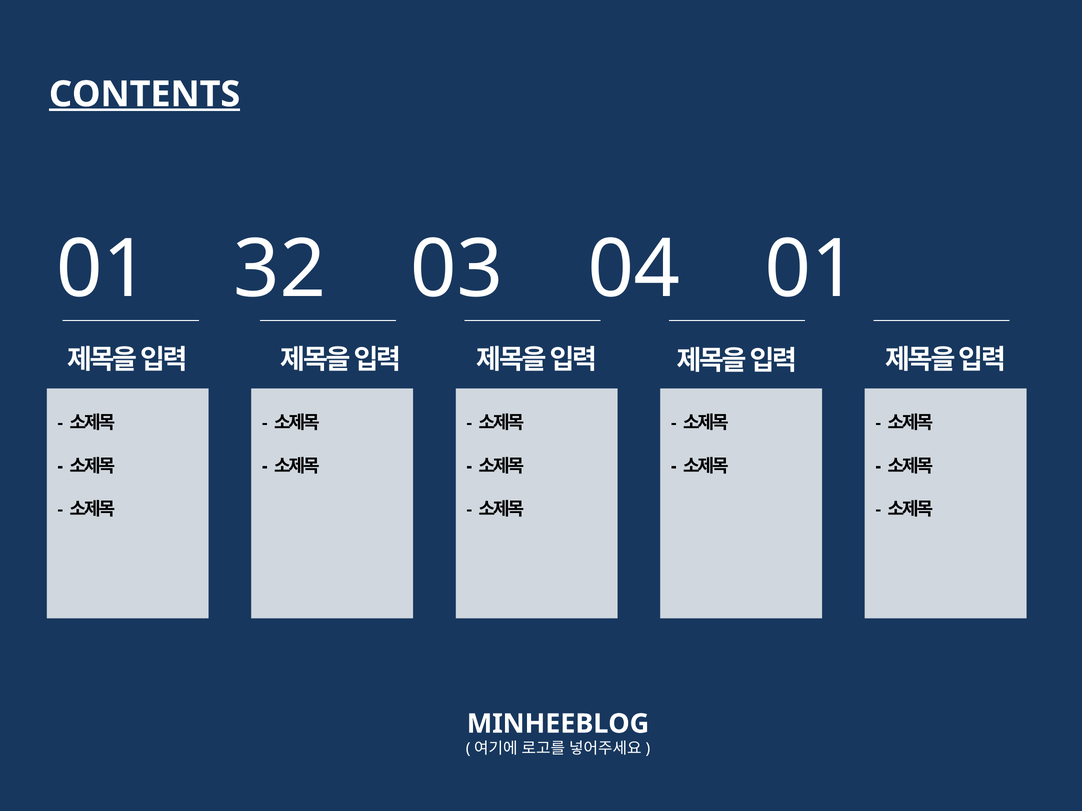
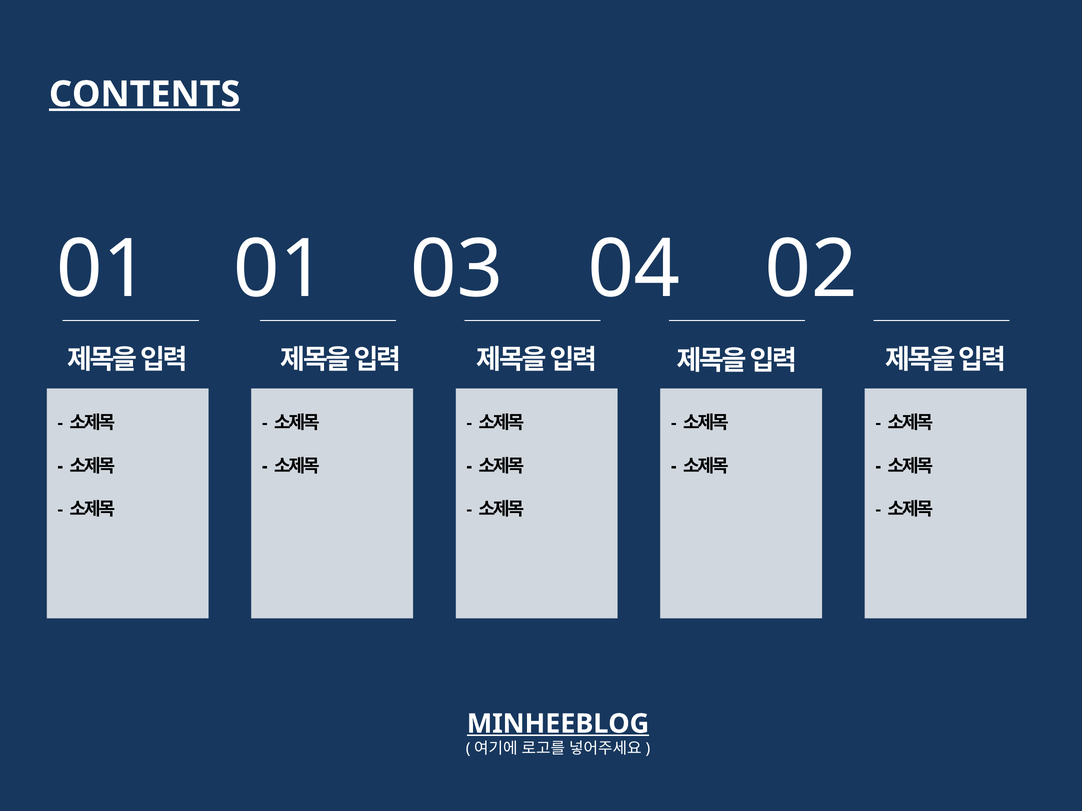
01 32: 32 -> 01 (280, 269)
04 01: 01 -> 02 (811, 269)
MINHEEBLOG underline: none -> present (558, 724)
